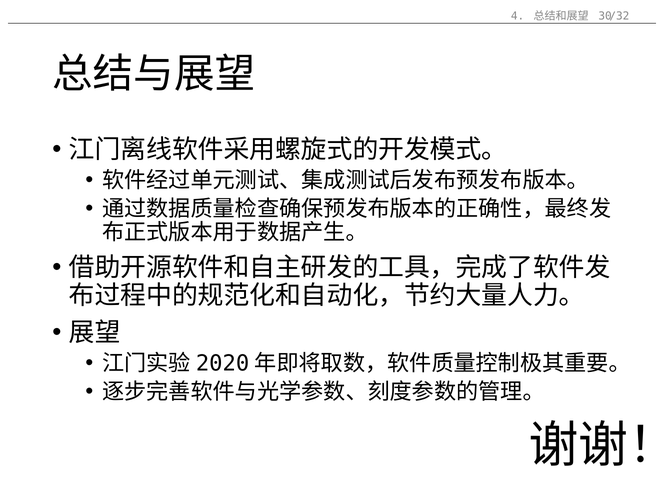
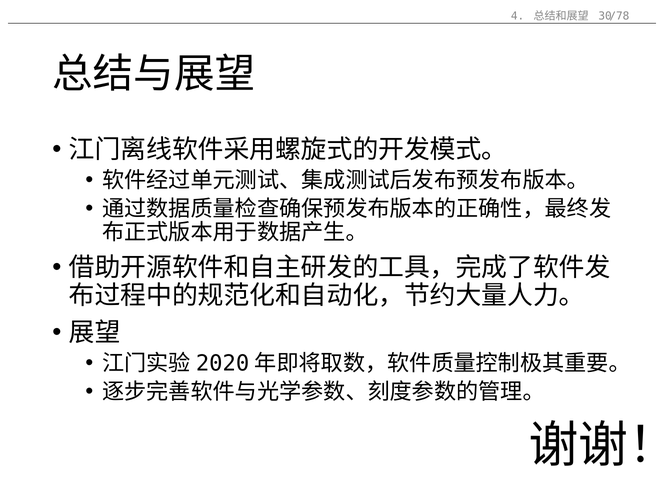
/32: /32 -> /78 (619, 16)
